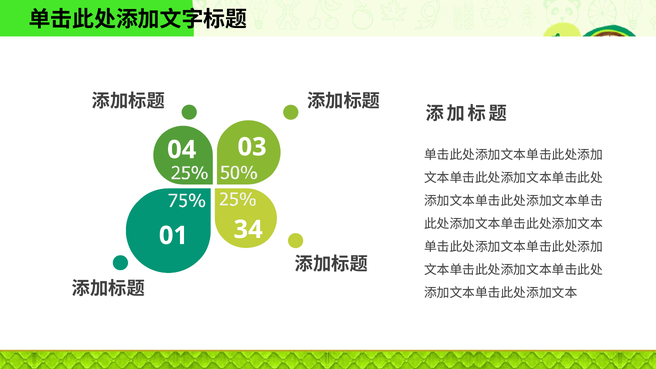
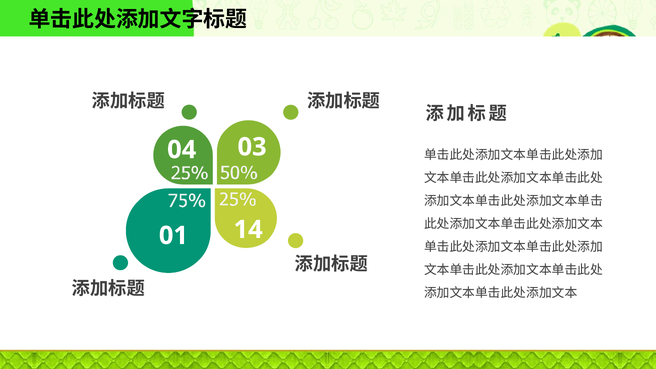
34: 34 -> 14 (248, 230)
